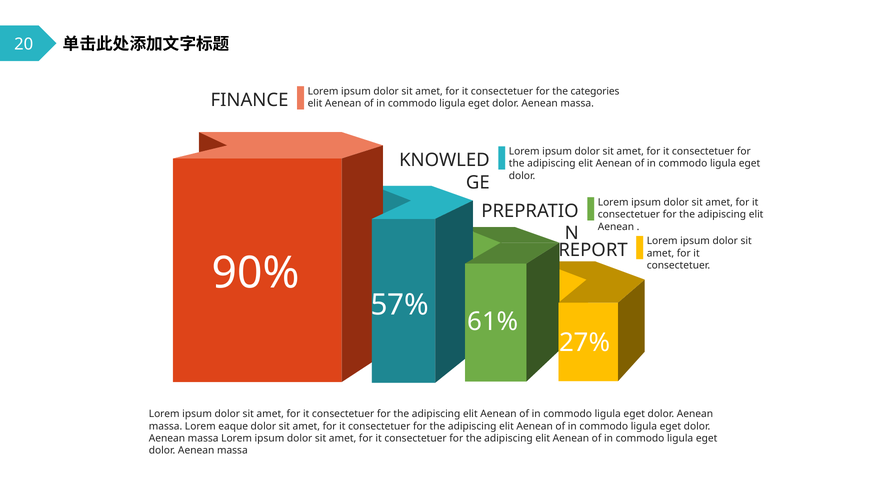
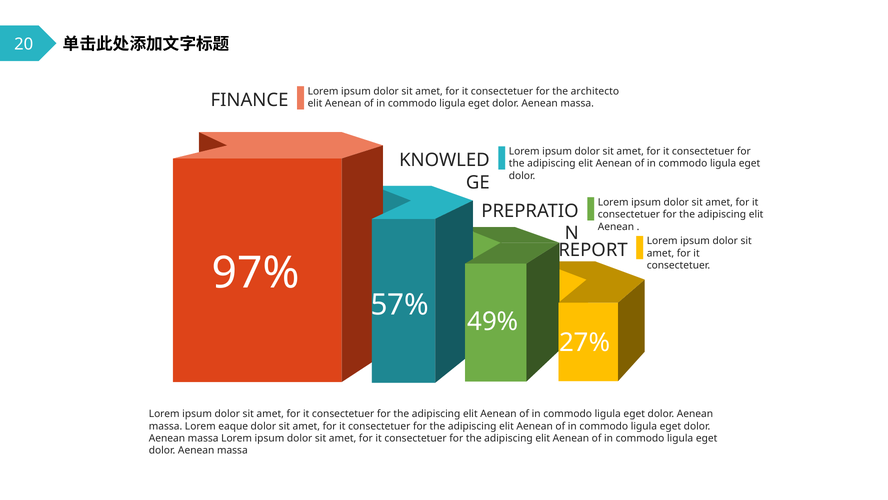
categories: categories -> architecto (595, 91)
90%: 90% -> 97% (256, 273)
61%: 61% -> 49% (493, 321)
